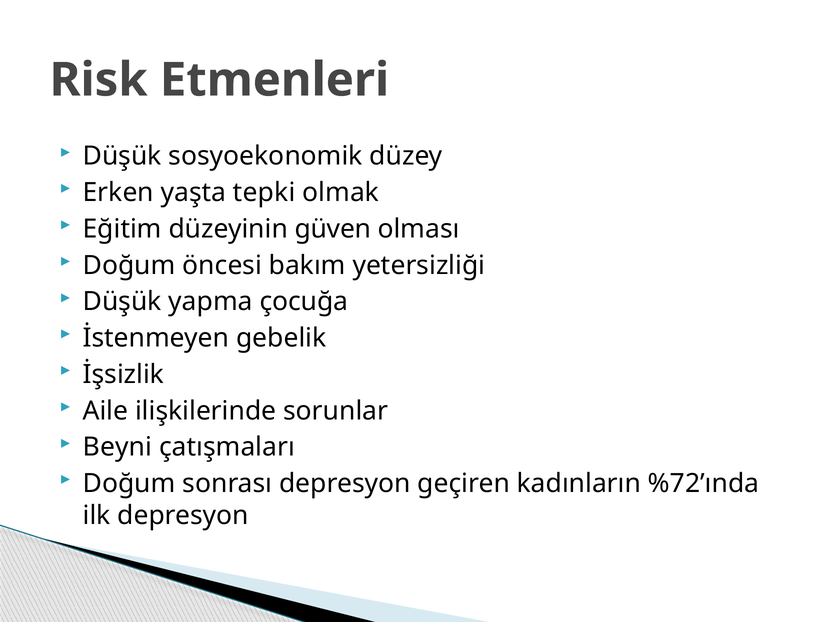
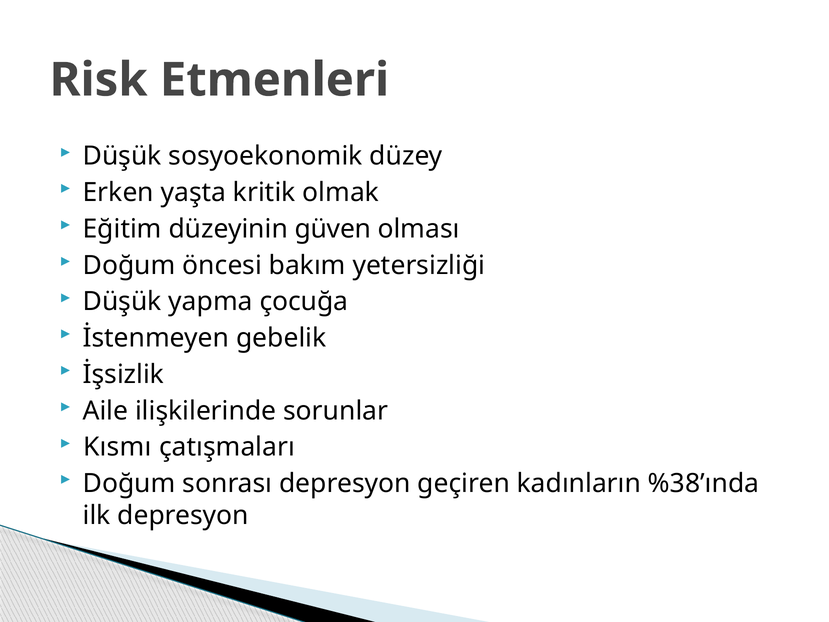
tepki: tepki -> kritik (264, 192)
Beyni: Beyni -> Kısmı (117, 447)
%72’ında: %72’ında -> %38’ında (704, 483)
